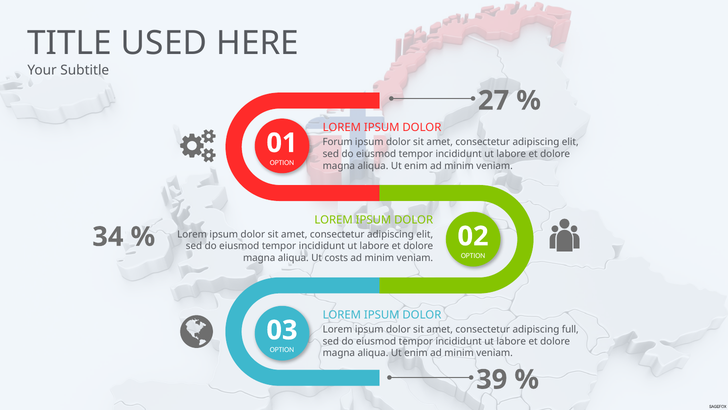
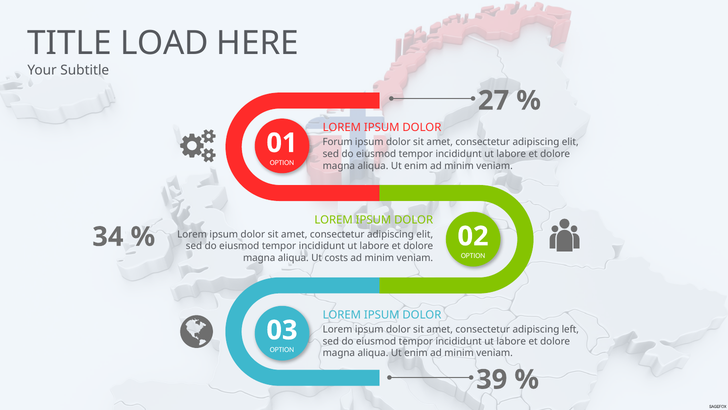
USED: USED -> LOAD (164, 43)
full: full -> left (570, 329)
